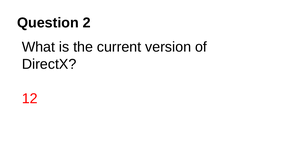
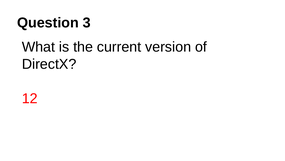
2: 2 -> 3 (87, 23)
